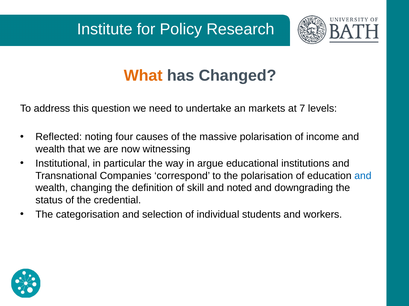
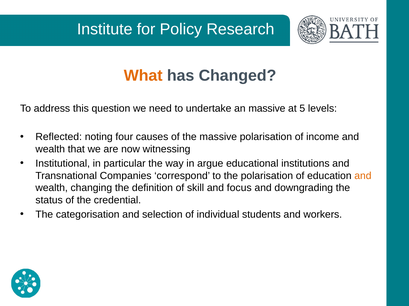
an markets: markets -> massive (267, 109)
7: 7 -> 5 (302, 109)
and colour: blue -> orange (363, 176)
noted: noted -> focus (239, 188)
